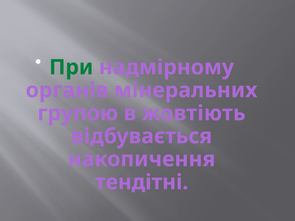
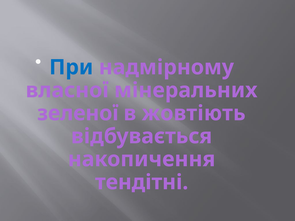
При colour: green -> blue (71, 67)
органів: органів -> власної (67, 90)
групою: групою -> зеленої (78, 113)
